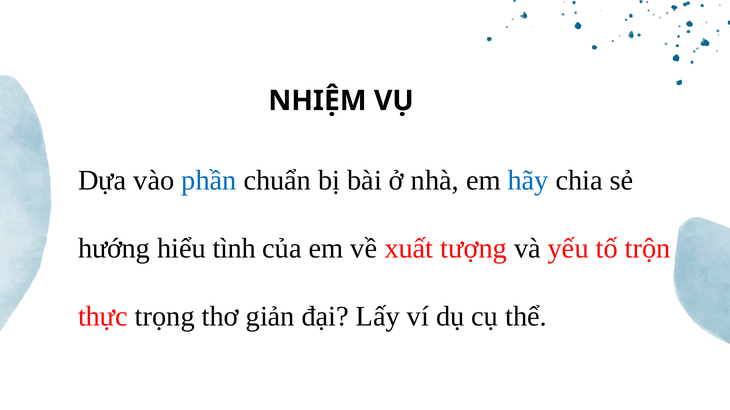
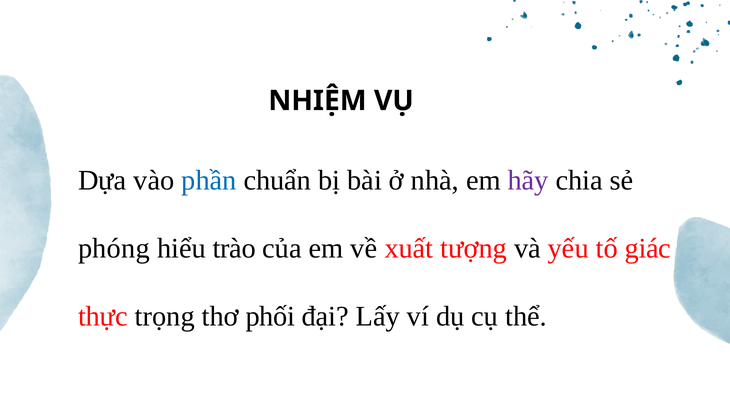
hãy colour: blue -> purple (528, 181)
hướng: hướng -> phóng (114, 249)
tình: tình -> trào (234, 249)
trộn: trộn -> giác (648, 249)
giản: giản -> phối (270, 317)
